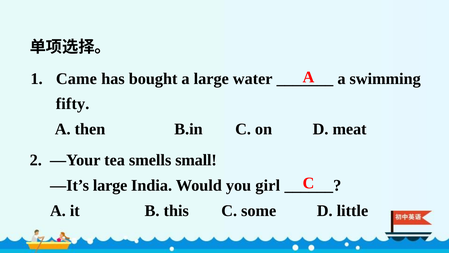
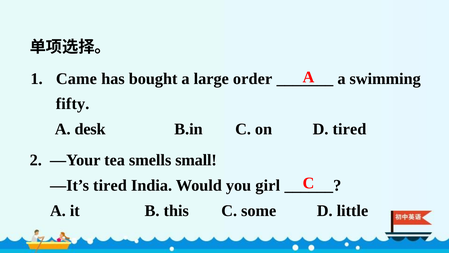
water: water -> order (253, 79)
then: then -> desk (90, 129)
D meat: meat -> tired (349, 129)
—It’s large: large -> tired (110, 185)
